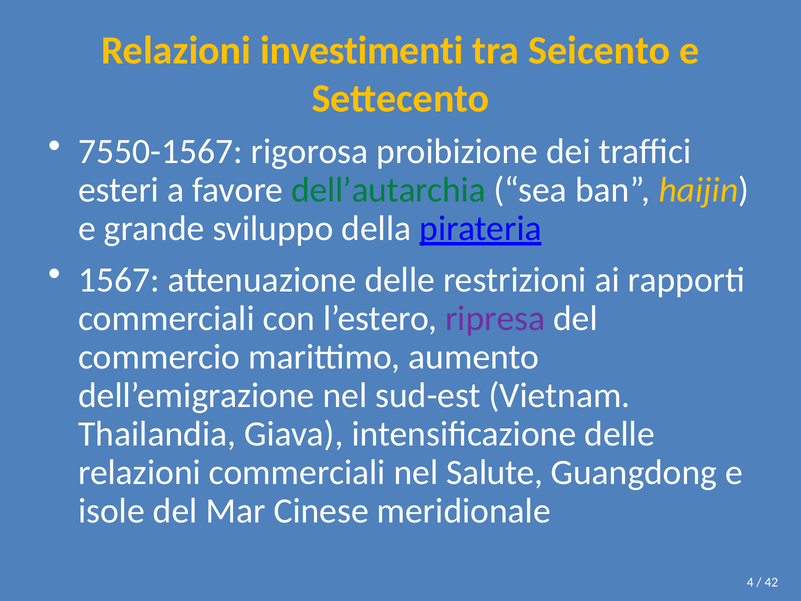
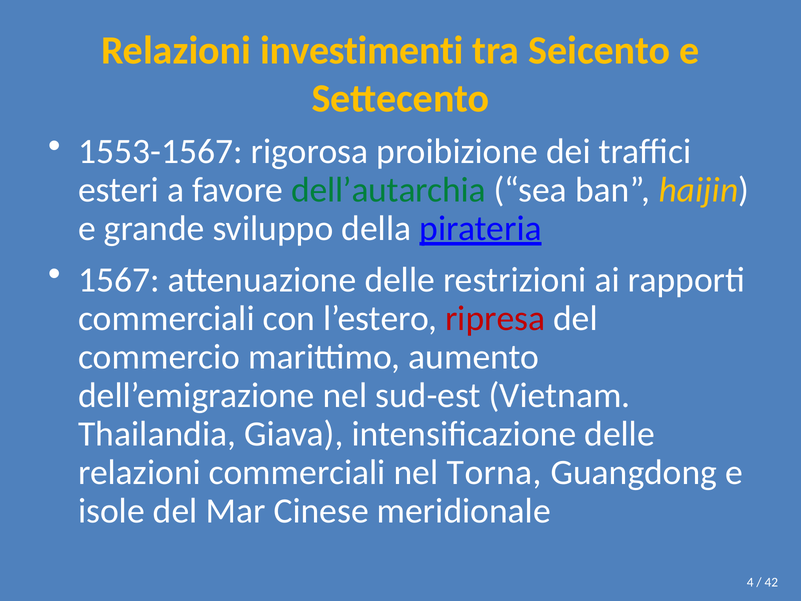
7550-1567: 7550-1567 -> 1553-1567 (160, 152)
ripresa colour: purple -> red (495, 318)
Salute: Salute -> Torna (494, 472)
